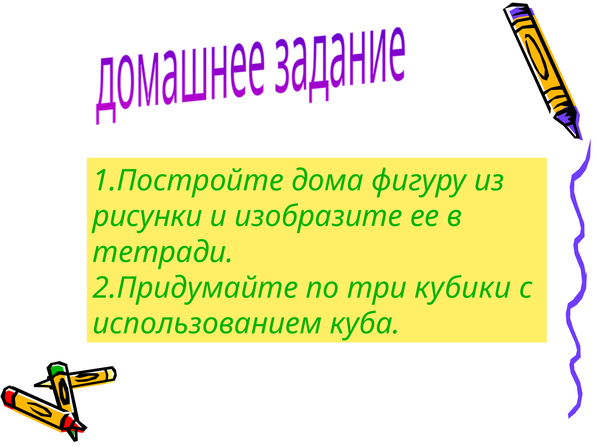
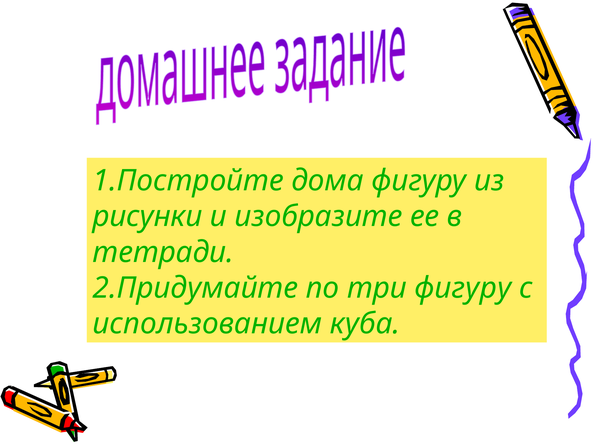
три кубики: кубики -> фигуру (463, 288)
